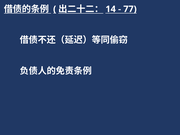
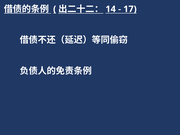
77: 77 -> 17 (130, 9)
